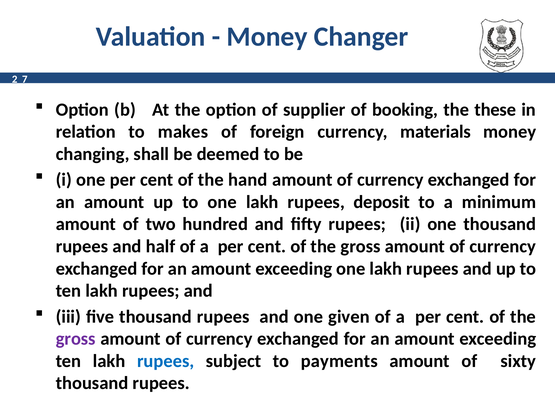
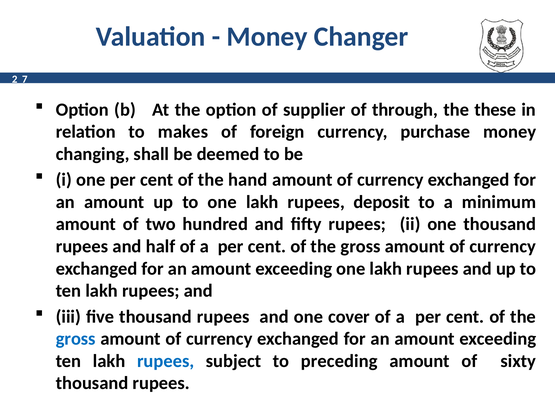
booking: booking -> through (405, 110)
materials: materials -> purchase (435, 132)
given: given -> cover (349, 317)
gross colour: purple -> blue (76, 339)
payments: payments -> preceding (339, 361)
